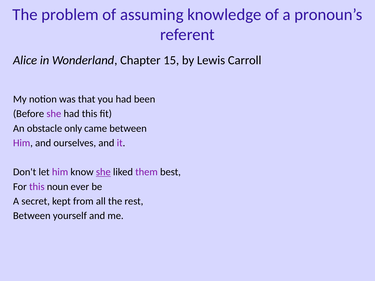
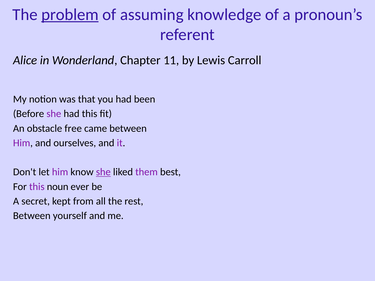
problem underline: none -> present (70, 15)
15: 15 -> 11 (171, 60)
only: only -> free (73, 128)
